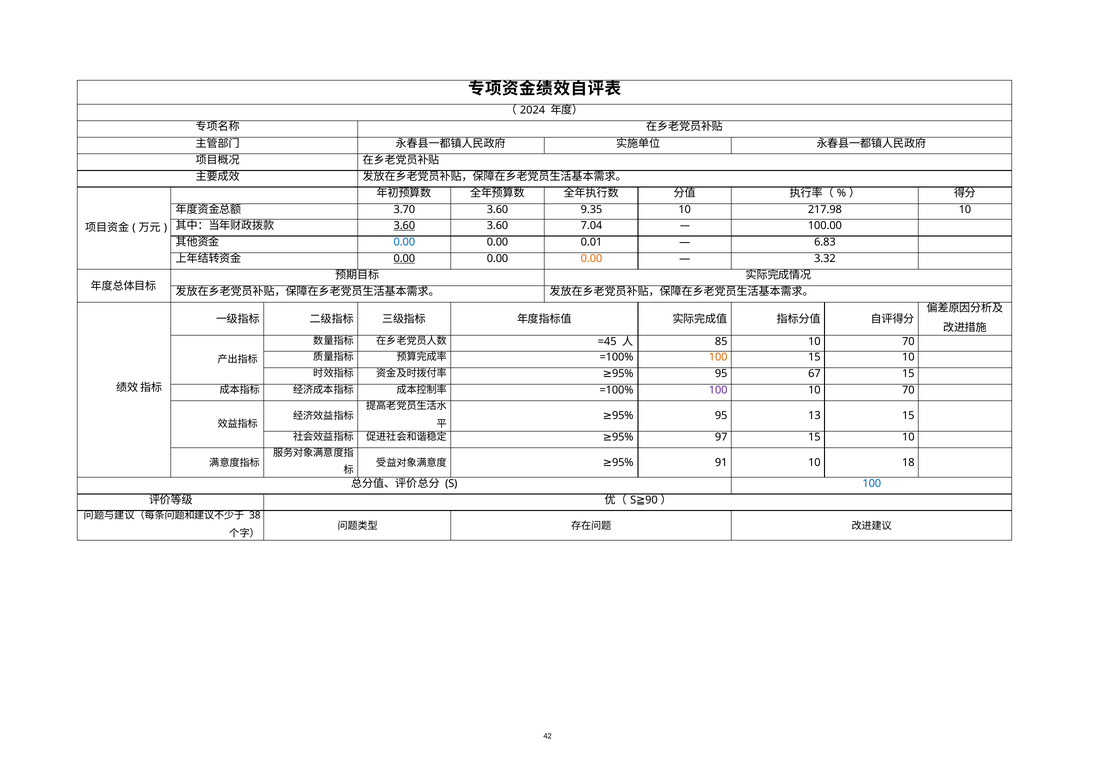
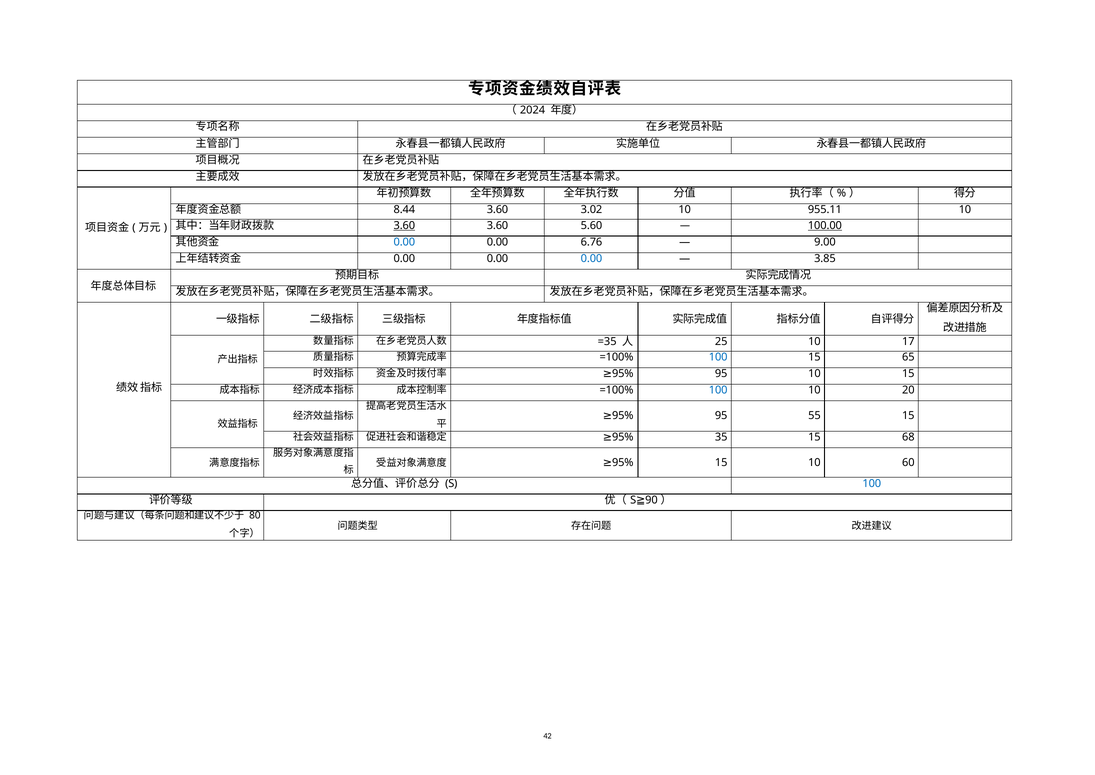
3.70: 3.70 -> 8.44 (404, 210)
9.35: 9.35 -> 3.02 (591, 210)
217.98: 217.98 -> 955.11 (825, 210)
7.04: 7.04 -> 5.60 (591, 226)
100.00 underline: none -> present (825, 226)
0.01: 0.01 -> 6.76 (591, 242)
6.83: 6.83 -> 9.00 (825, 242)
0.00 underline: present -> none (404, 259)
0.00 colour: orange -> blue (591, 259)
3.32: 3.32 -> 3.85 (825, 259)
=45: =45 -> =35 (607, 341)
85: 85 -> 25 (721, 341)
70: 70 -> 17 (908, 341)
100 colour: orange -> blue (718, 357)
10: 10 -> 65 (908, 357)
95 67: 67 -> 10 (814, 374)
100 colour: purple -> blue (718, 390)
70: 70 -> 20 (908, 390)
13: 13 -> 55 (814, 416)
97: 97 -> 35 (721, 437)
10: 10 -> 68 (908, 437)
≥95% 91: 91 -> 15 (721, 463)
18: 18 -> 60 (908, 463)
38: 38 -> 80 (255, 516)
